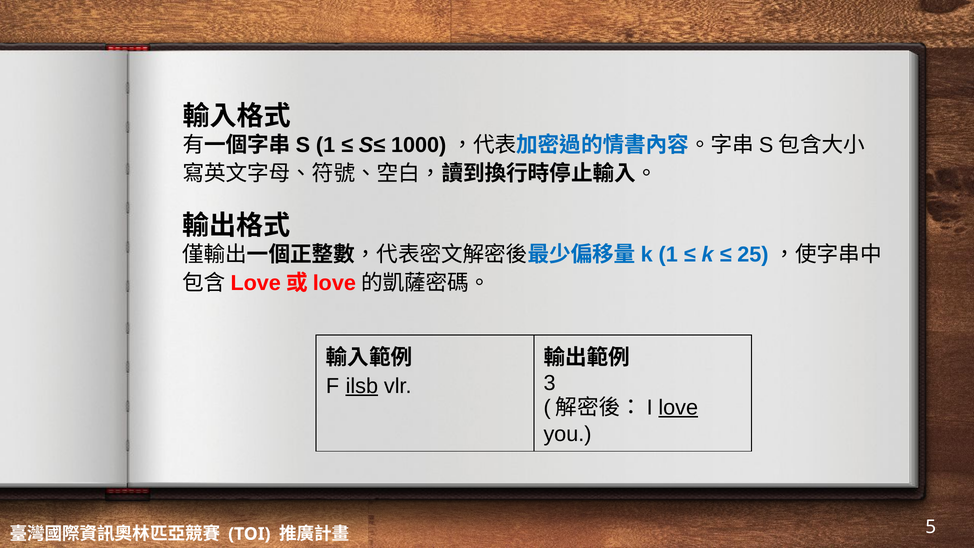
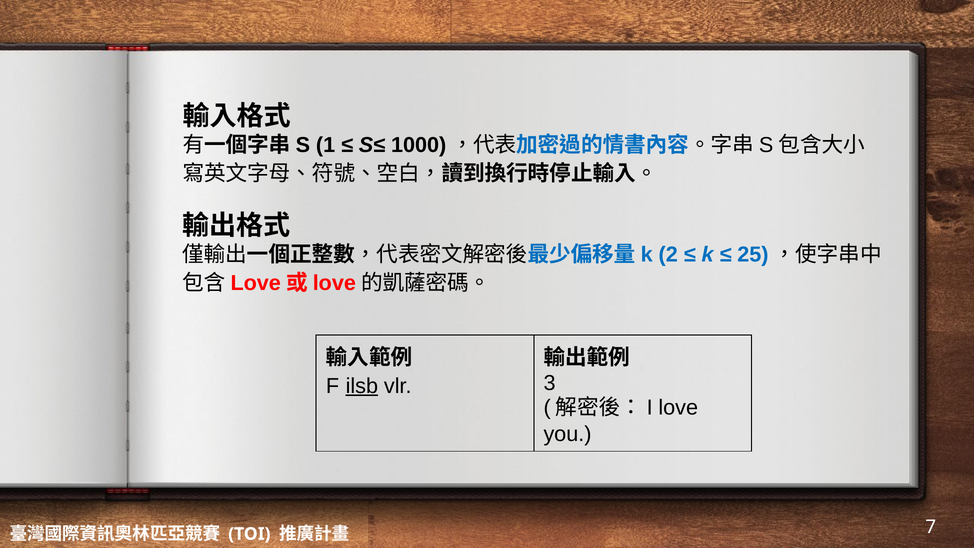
1: 1 -> 2 (668, 255)
love underline: present -> none (678, 407)
5: 5 -> 7 (931, 527)
